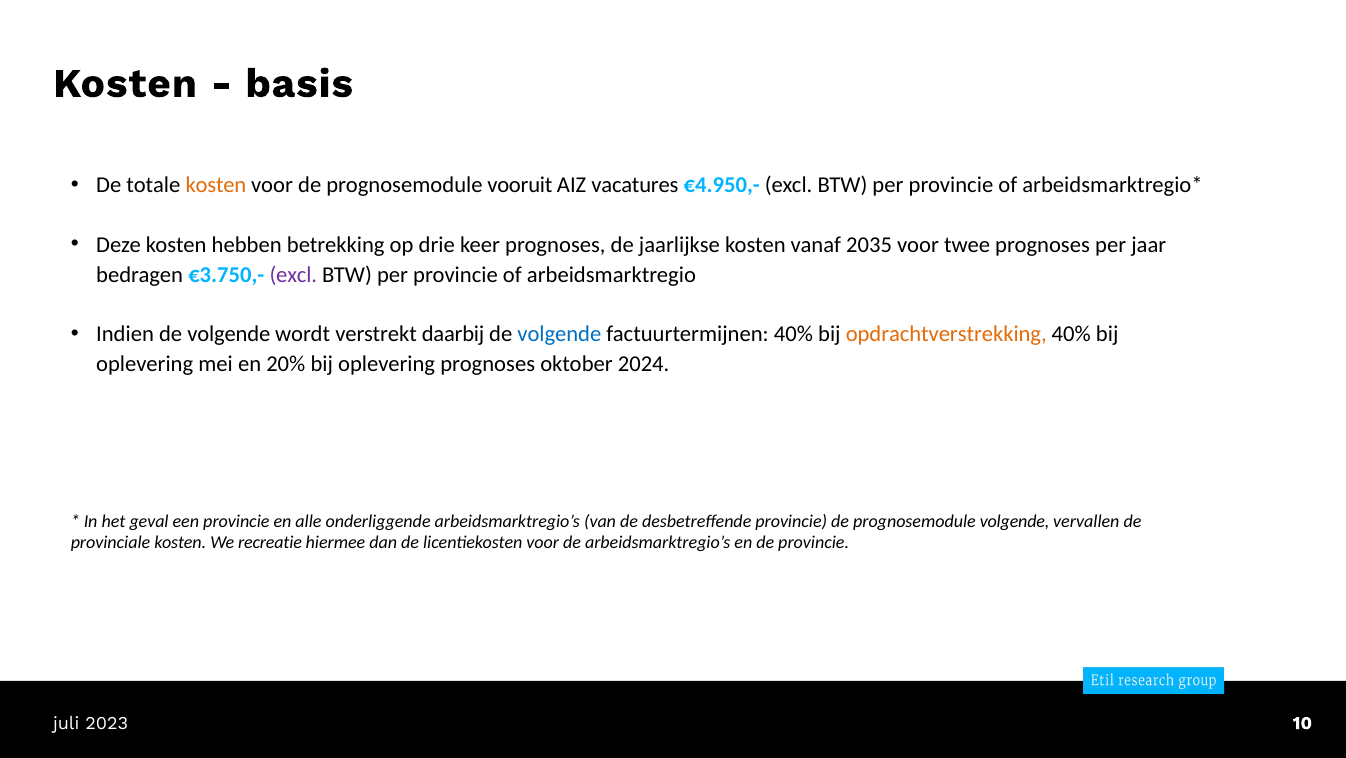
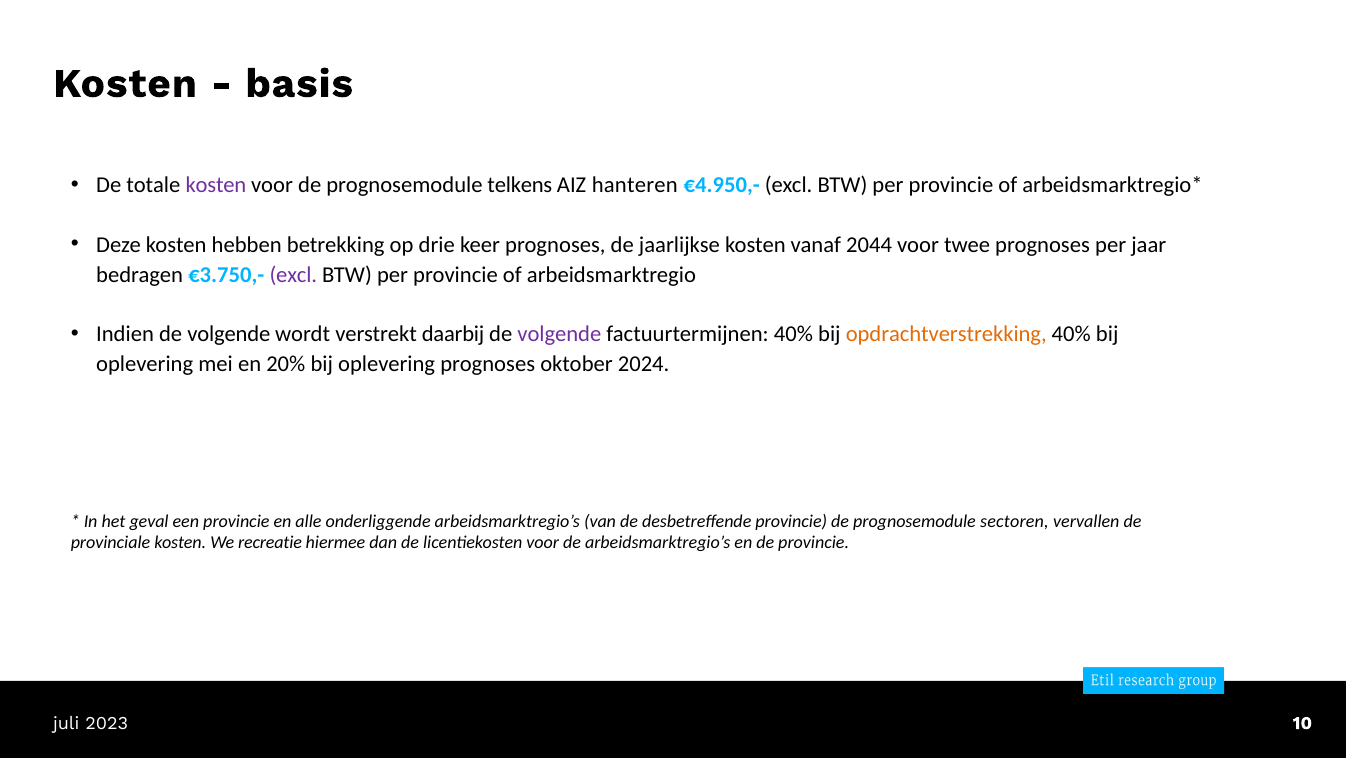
kosten colour: orange -> purple (216, 185)
vooruit: vooruit -> telkens (520, 185)
vacatures: vacatures -> hanteren (635, 185)
2035: 2035 -> 2044 (869, 245)
volgende colour: blue -> purple (559, 334)
prognosemodule volgende: volgende -> sectoren (1014, 521)
